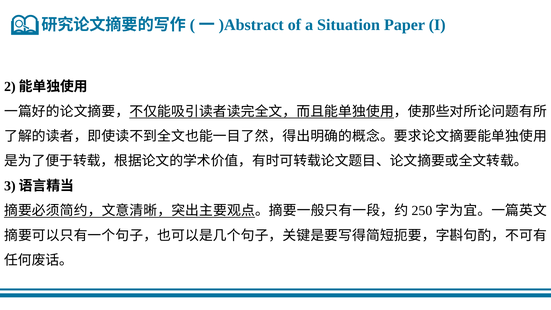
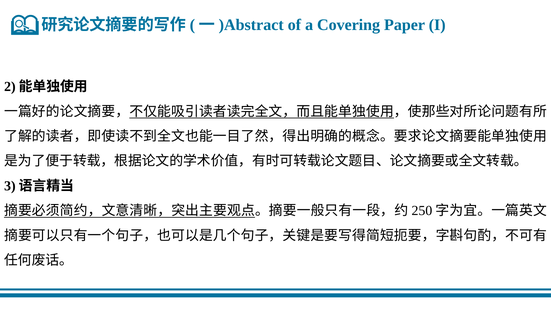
Situation: Situation -> Covering (349, 25)
